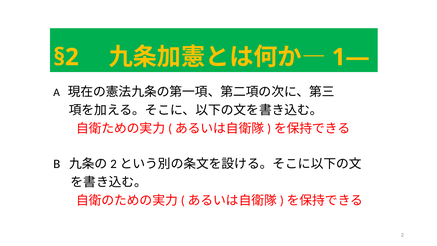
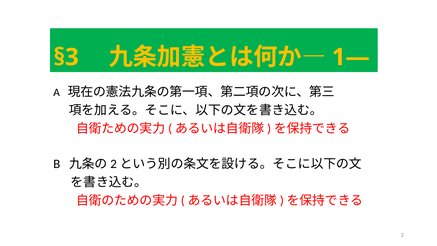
§2: §2 -> §3 (66, 57)
